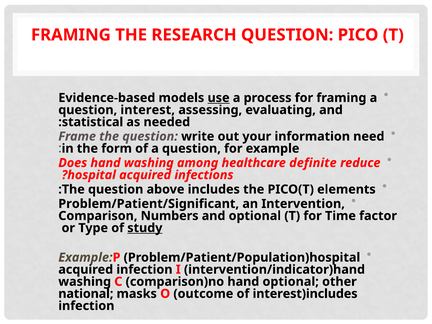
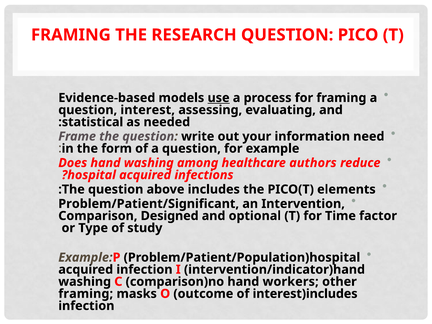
definite: definite -> authors (313, 163)
Numbers: Numbers -> Designed (170, 216)
study underline: present -> none (145, 228)
hand optional: optional -> workers (291, 282)
national: national -> framing (86, 294)
